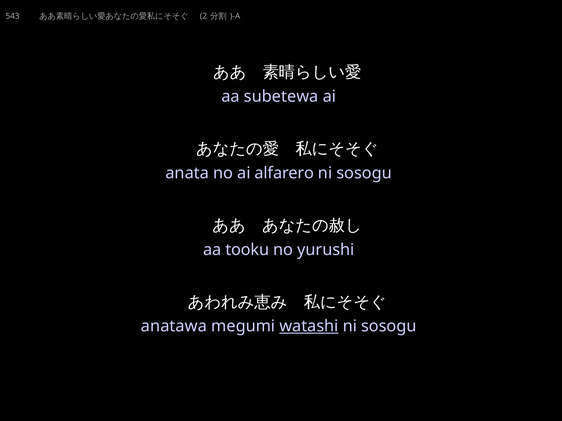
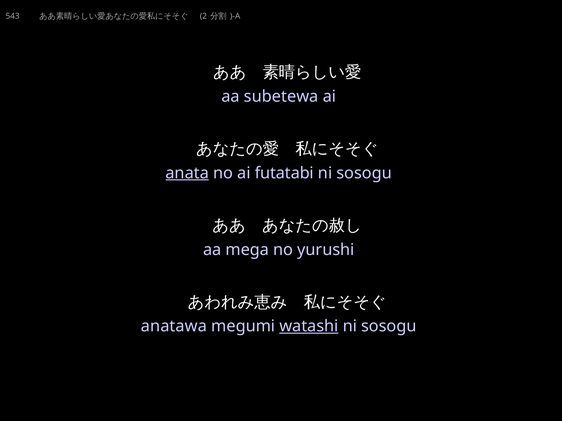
anata underline: none -> present (187, 173)
alfarero: alfarero -> futatabi (284, 173)
tooku: tooku -> mega (247, 250)
